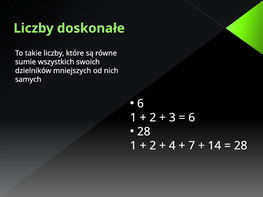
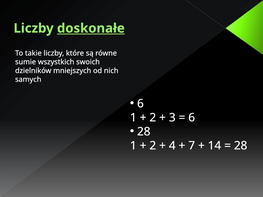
doskonałe underline: none -> present (91, 28)
